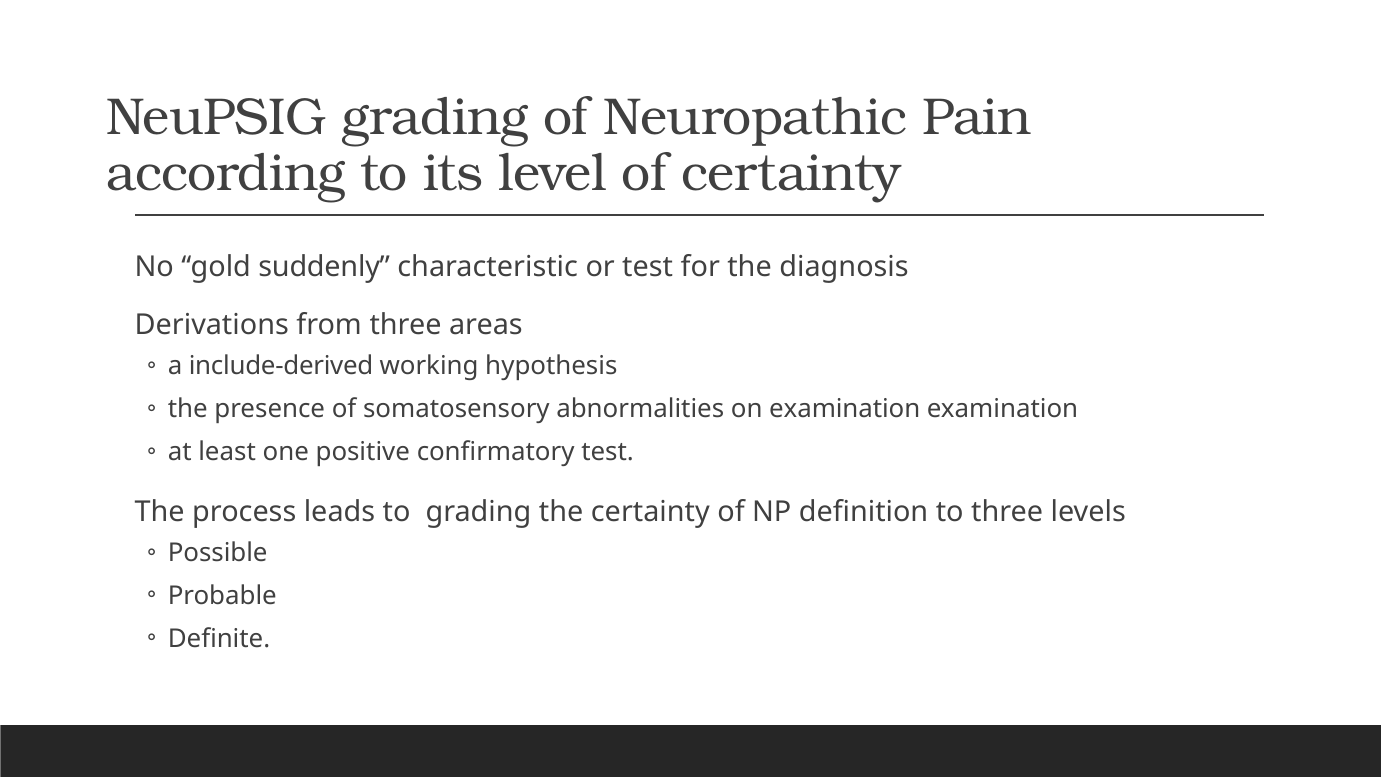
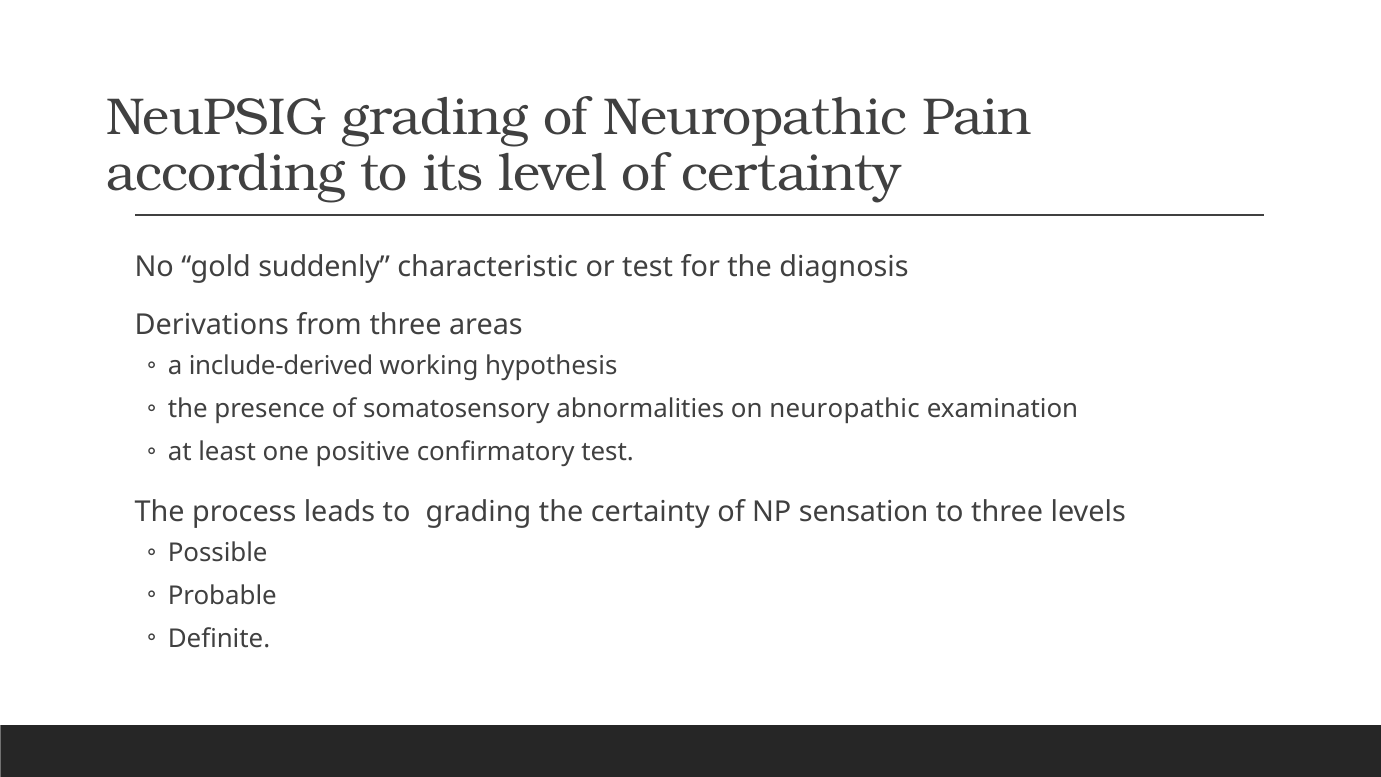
on examination: examination -> neuropathic (845, 409)
definition: definition -> sensation (864, 511)
